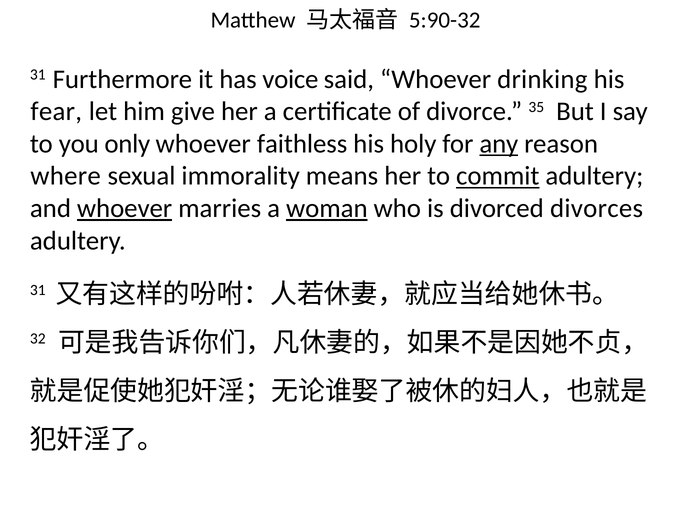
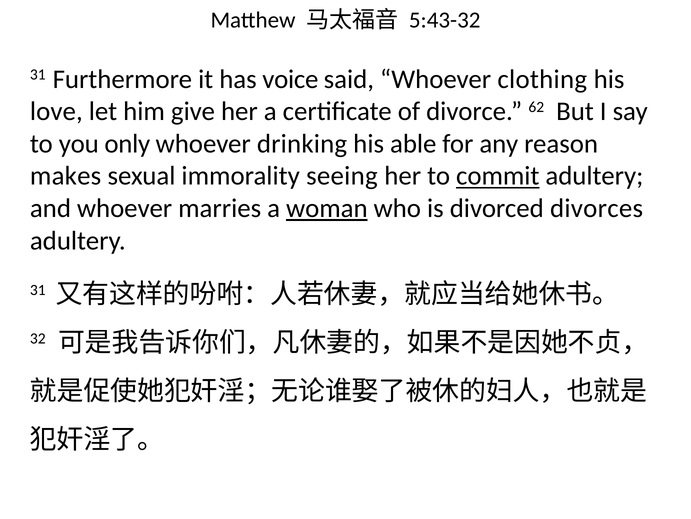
5:90-32: 5:90-32 -> 5:43-32 (445, 20)
drinking: drinking -> clothing (542, 79)
fear: fear -> love (56, 111)
35: 35 -> 62 (536, 107)
faithless: faithless -> drinking (302, 144)
holy: holy -> able (413, 144)
any underline: present -> none (499, 144)
where: where -> makes (66, 176)
means: means -> seeing (342, 176)
whoever underline: present -> none (125, 208)
